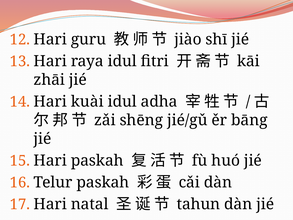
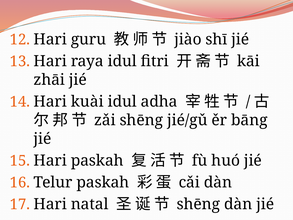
tahun: tahun -> shēng (198, 204)
